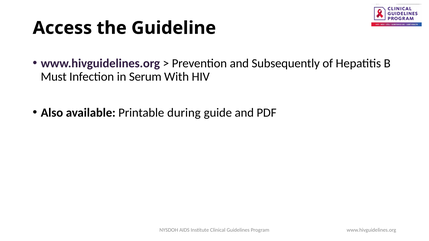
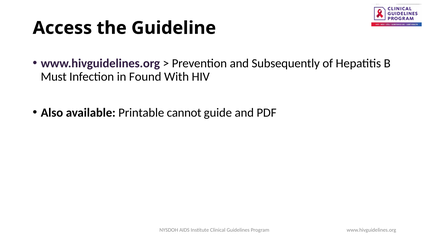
Serum: Serum -> Found (145, 77)
during: during -> cannot (184, 113)
